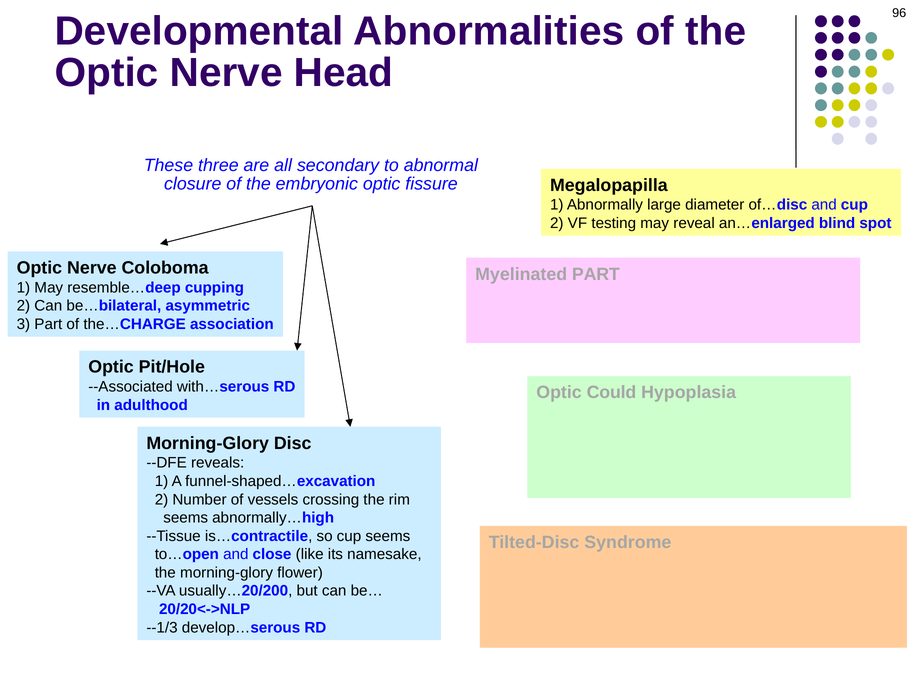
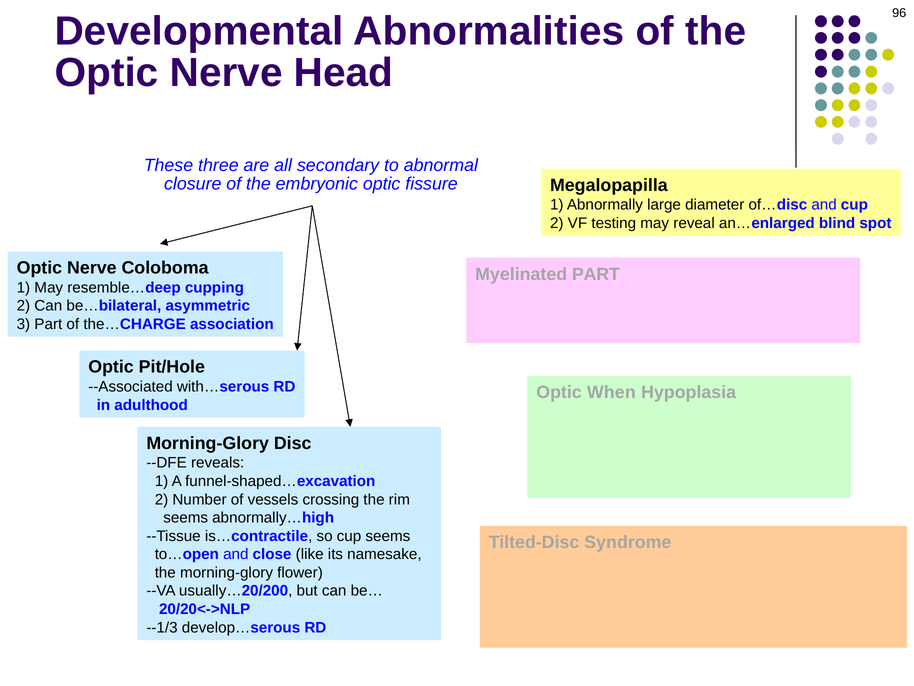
Could: Could -> When (611, 392)
